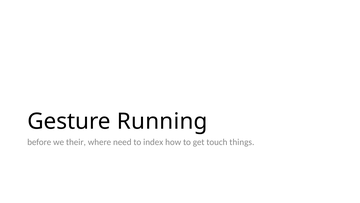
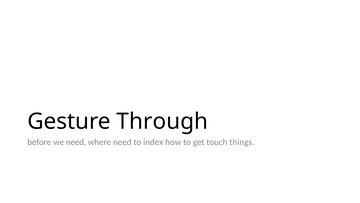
Running: Running -> Through (162, 121)
we their: their -> need (76, 142)
